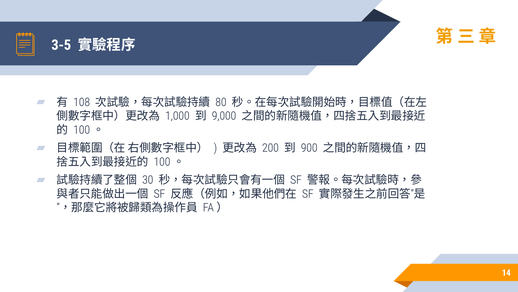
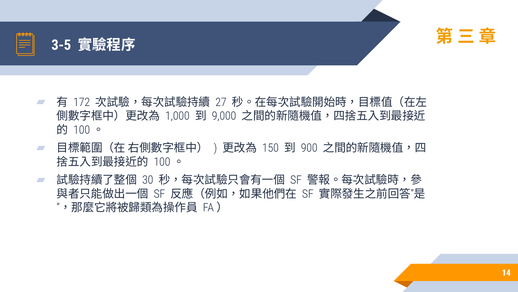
108: 108 -> 172 (82, 102)
80: 80 -> 27 (221, 102)
200: 200 -> 150 (270, 148)
